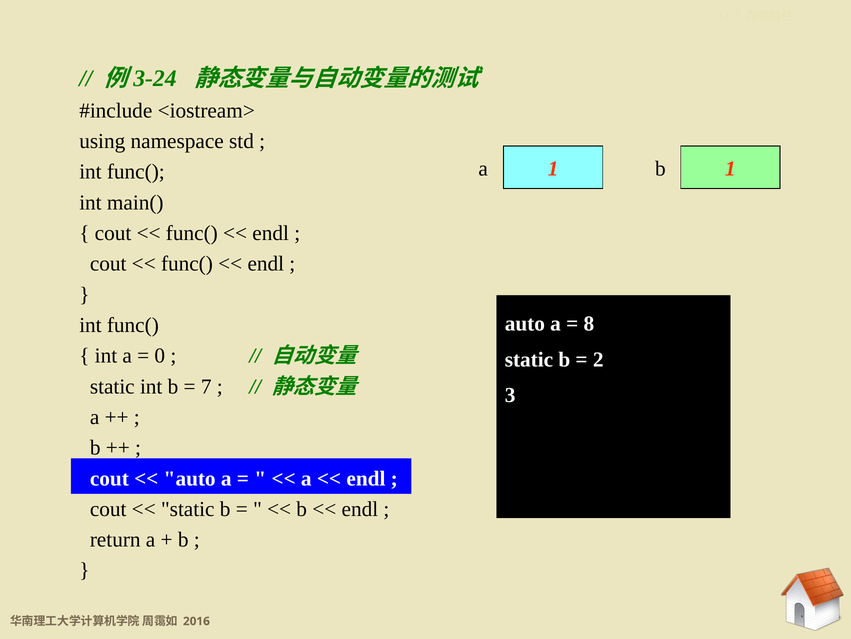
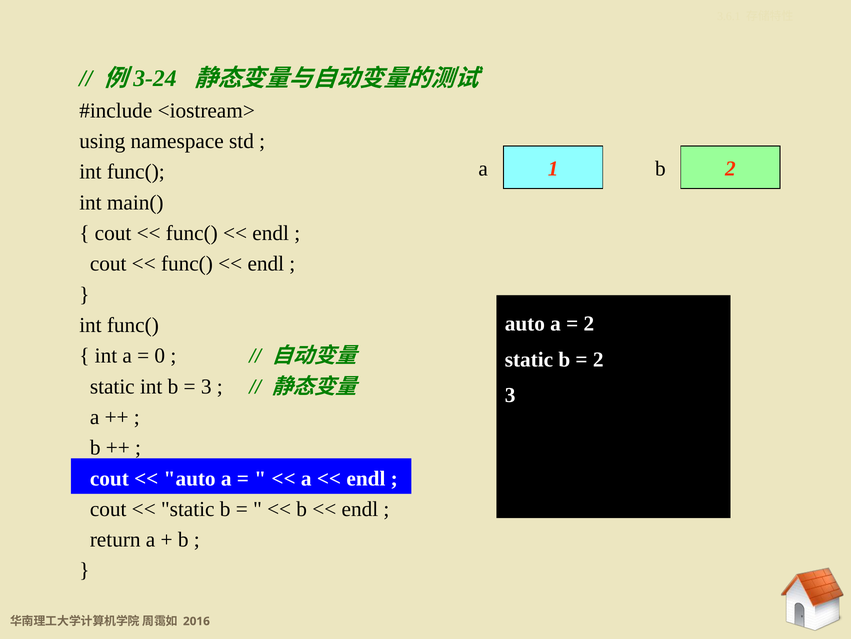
a 1: 1 -> 2 (730, 169)
8: 8 -> 2 (589, 323)
7: 7 -> 3 (206, 386)
